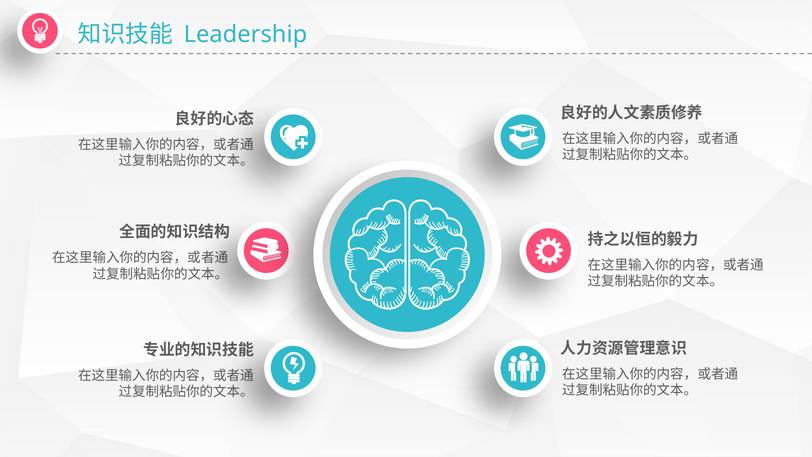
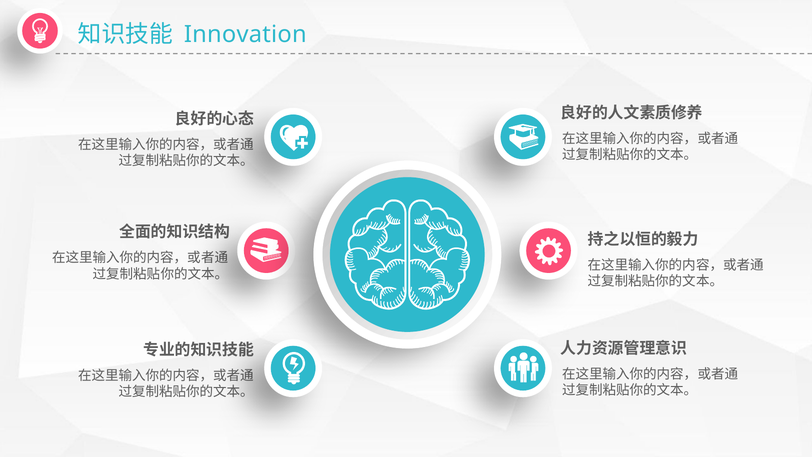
Leadership: Leadership -> Innovation (245, 34)
